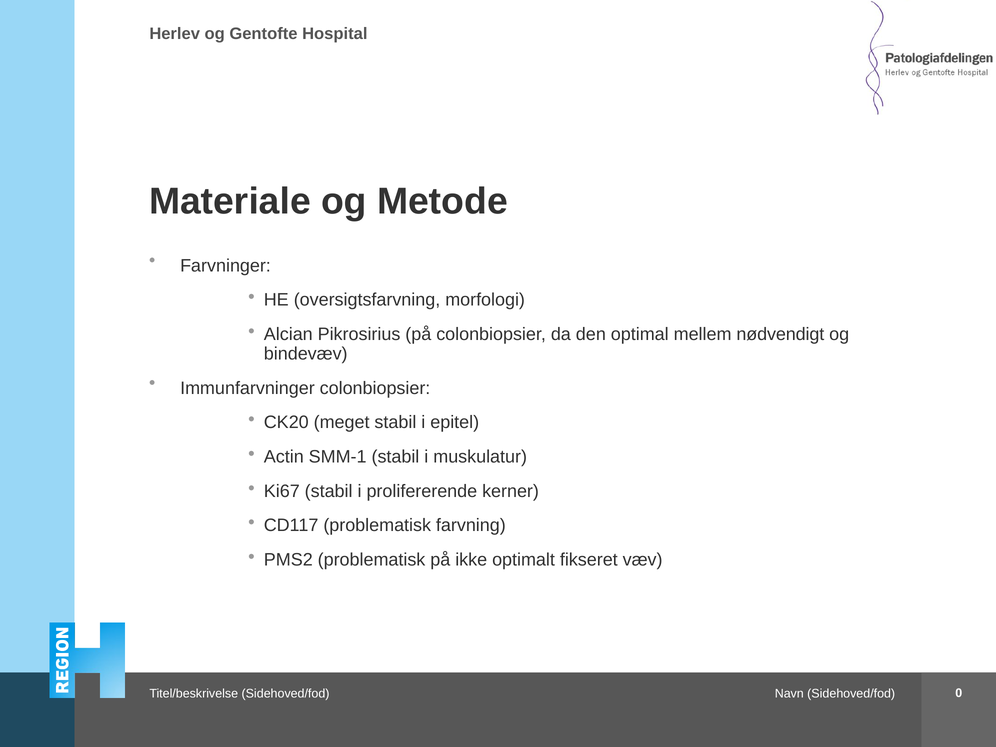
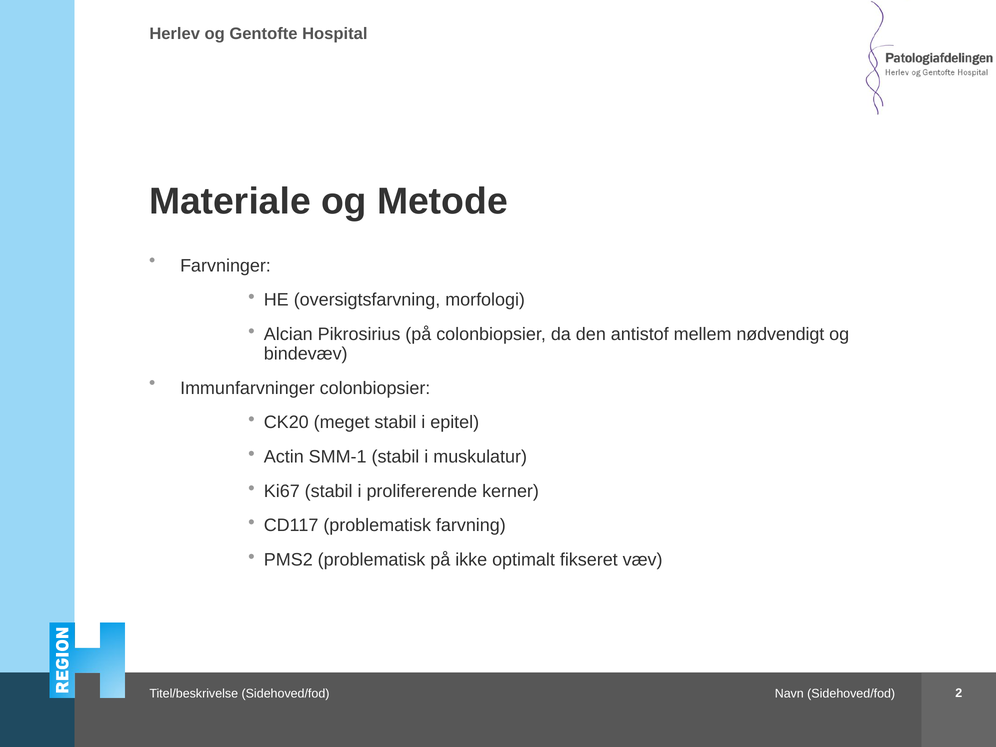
optimal: optimal -> antistof (640, 334)
0: 0 -> 2 (959, 693)
